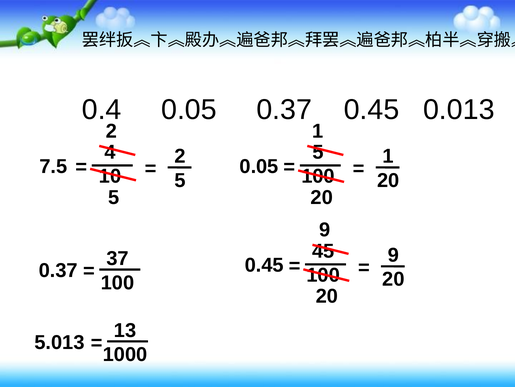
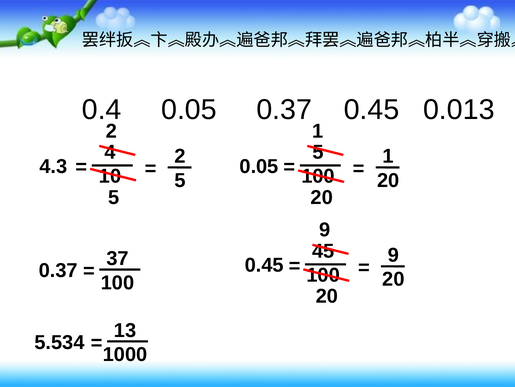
7.5: 7.5 -> 4.3 (53, 166)
5.013: 5.013 -> 5.534 (59, 342)
